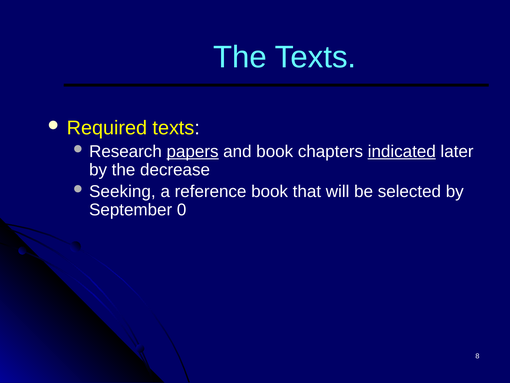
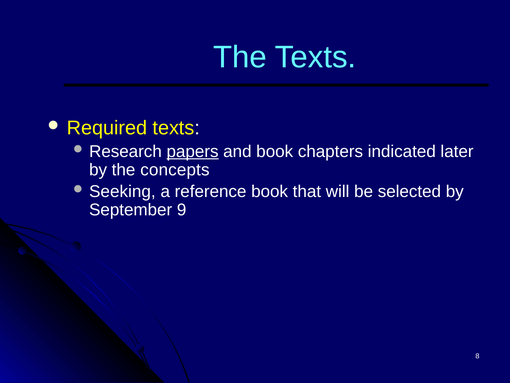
indicated underline: present -> none (402, 151)
decrease: decrease -> concepts (175, 170)
0: 0 -> 9 (182, 210)
